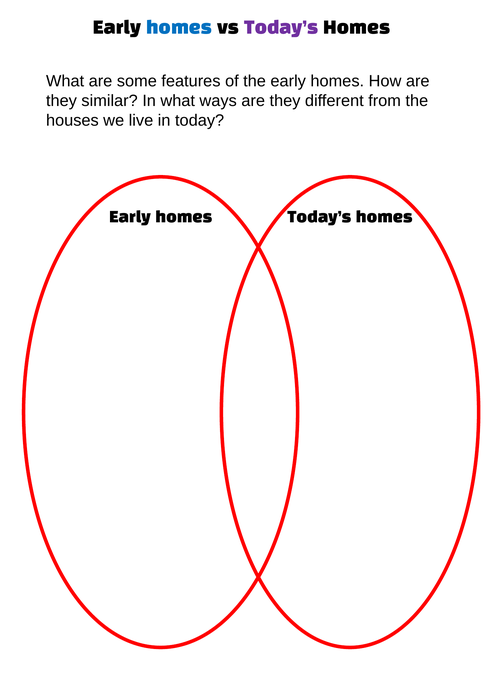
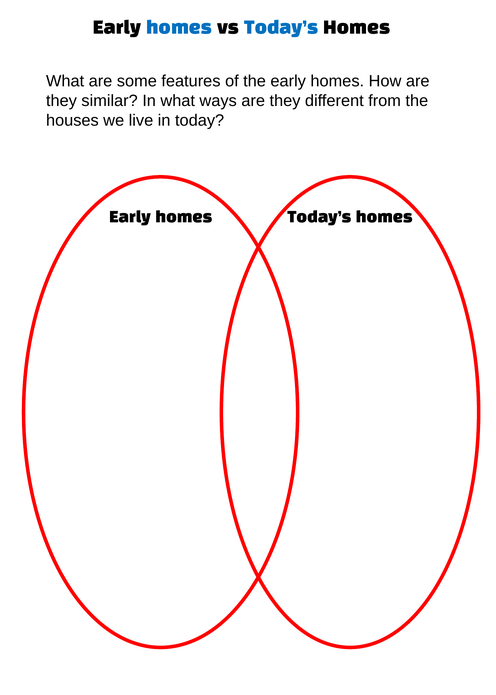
Today’s colour: purple -> blue (281, 28)
